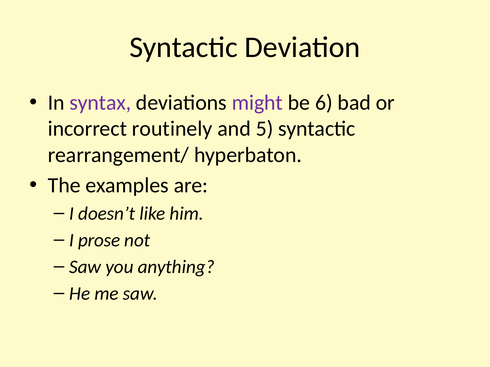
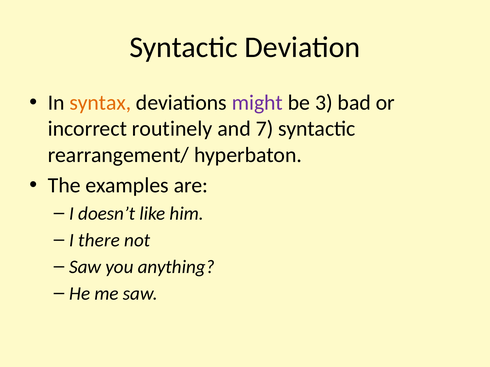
syntax colour: purple -> orange (100, 103)
6: 6 -> 3 (324, 103)
5: 5 -> 7 (265, 129)
prose: prose -> there (99, 240)
